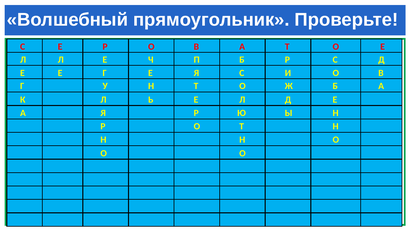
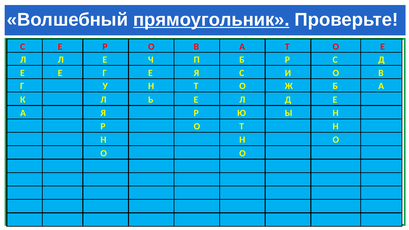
прямоугольник underline: none -> present (211, 20)
